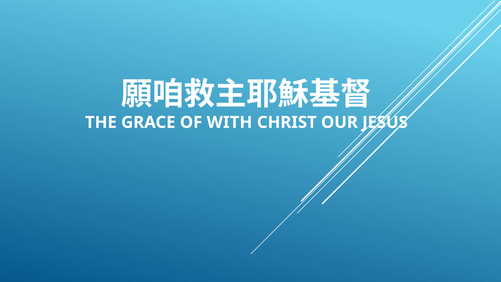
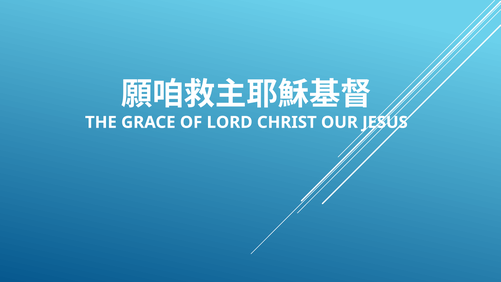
WITH: WITH -> LORD (230, 122)
